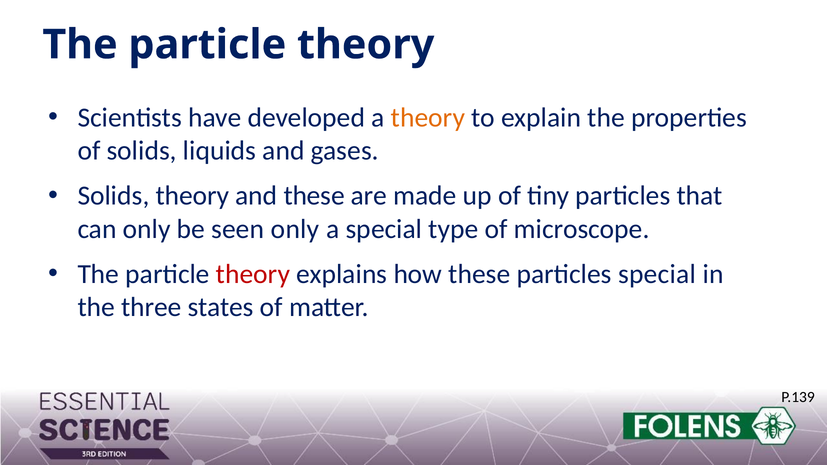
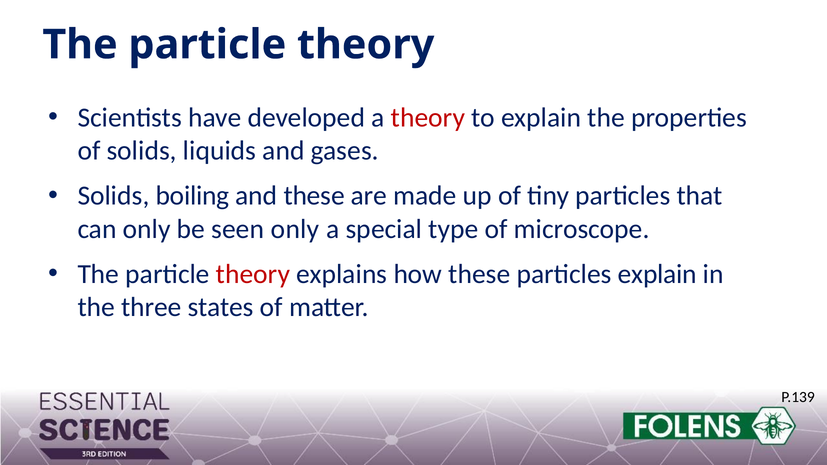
theory colour: orange -> red (428, 118)
Solids theory: theory -> boiling (192, 196)
particles special: special -> explain (657, 274)
